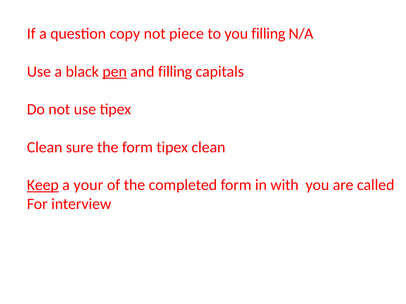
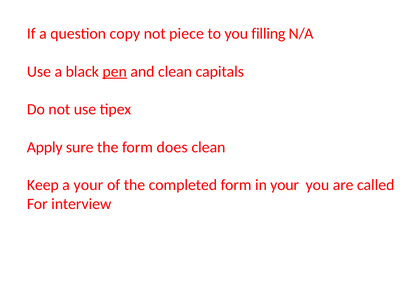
and filling: filling -> clean (175, 72)
Clean: Clean -> Apply (45, 147)
form tipex: tipex -> does (172, 147)
Keep underline: present -> none (43, 185)
in with: with -> your (285, 185)
